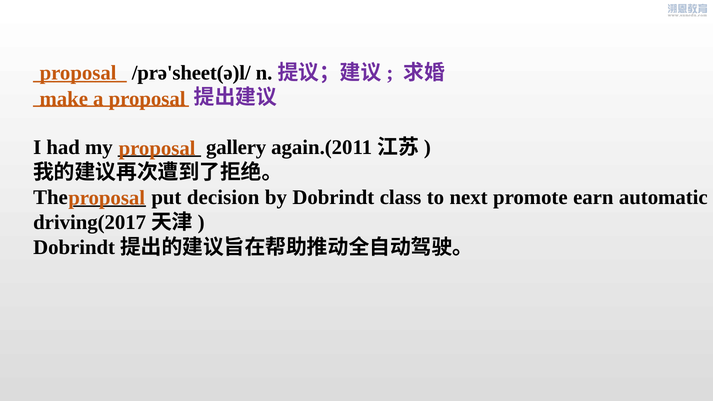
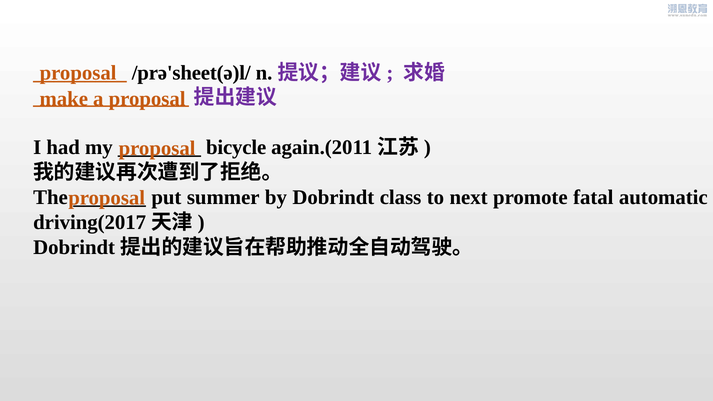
gallery: gallery -> bicycle (236, 148)
decision: decision -> summer (223, 198)
earn: earn -> fatal (593, 198)
